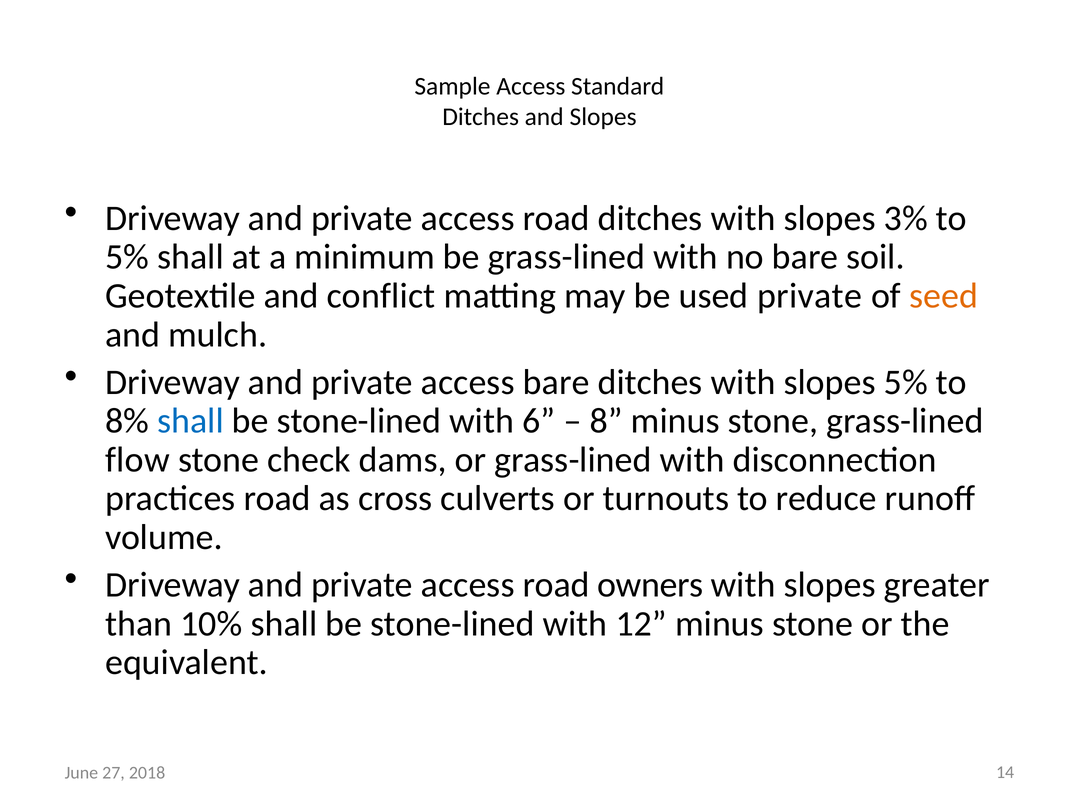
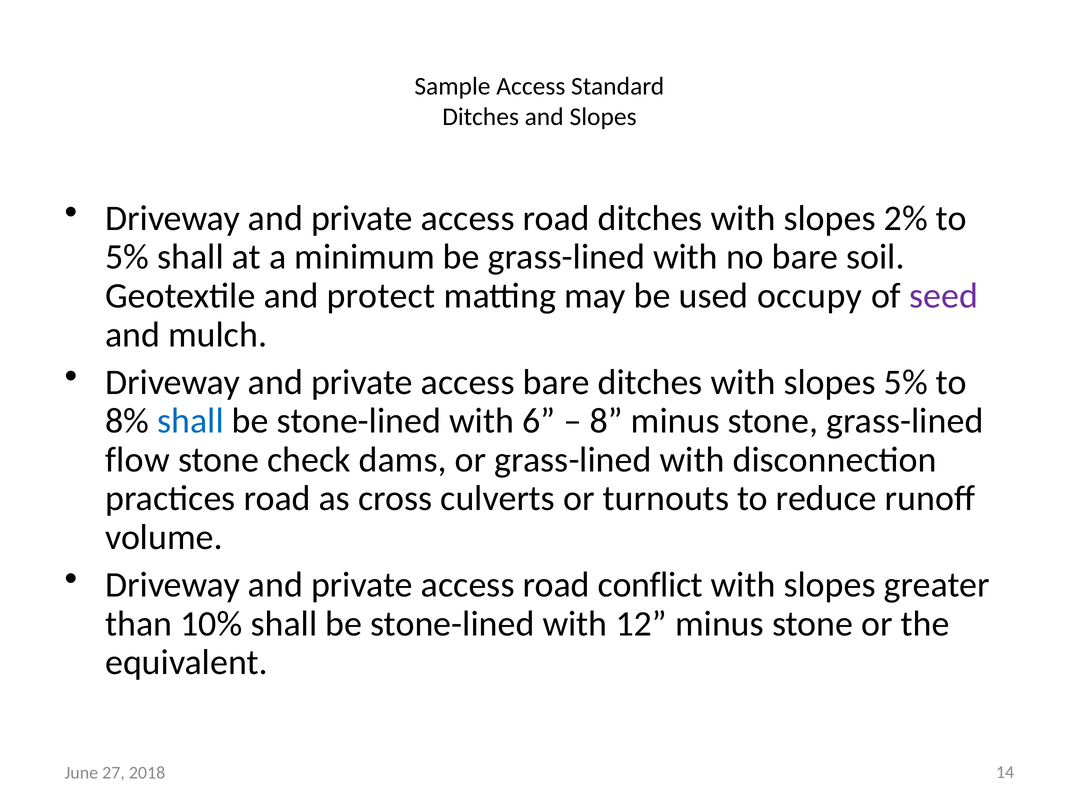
3%: 3% -> 2% (906, 218)
conflict: conflict -> protect (381, 296)
used private: private -> occupy (810, 296)
seed colour: orange -> purple (944, 296)
owners: owners -> conflict (650, 585)
